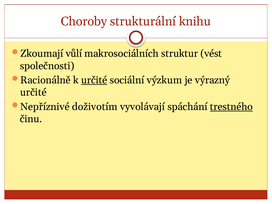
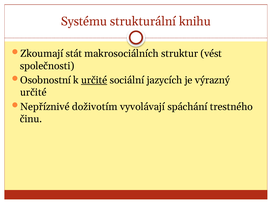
Choroby: Choroby -> Systému (84, 21)
vůlí: vůlí -> stát (74, 54)
Racionálně: Racionálně -> Osobnostní (46, 80)
výzkum: výzkum -> jazycích (164, 80)
trestného underline: present -> none (231, 107)
